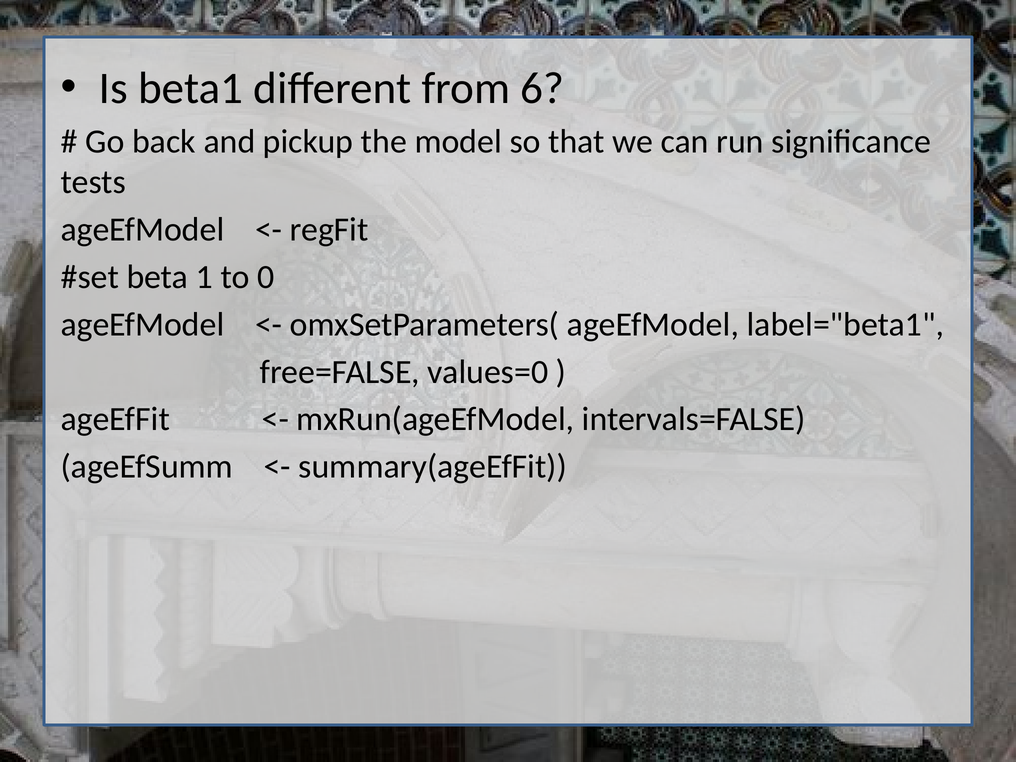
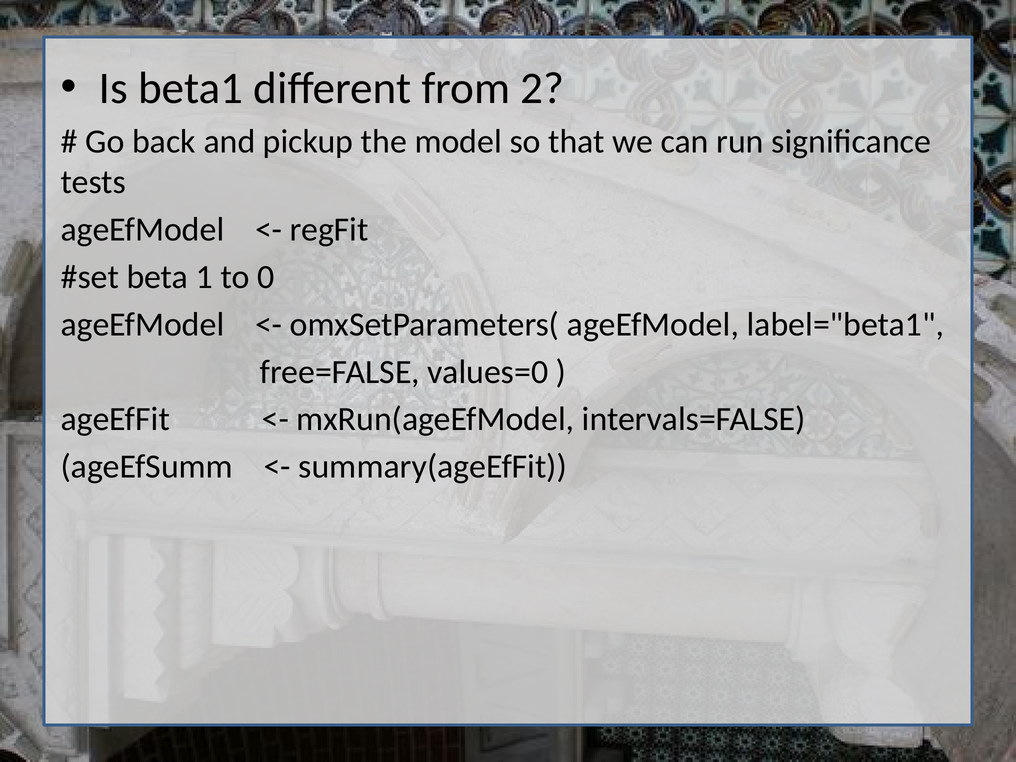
6: 6 -> 2 (542, 88)
